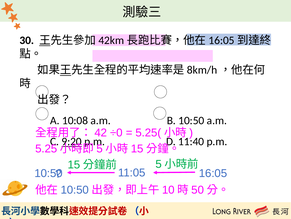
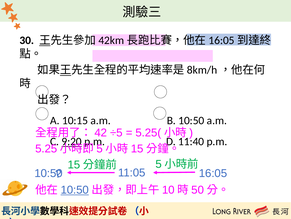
10:08: 10:08 -> 10:15 (75, 120)
÷0: ÷0 -> ÷5 (116, 132)
10:50 underline: none -> present (75, 189)
